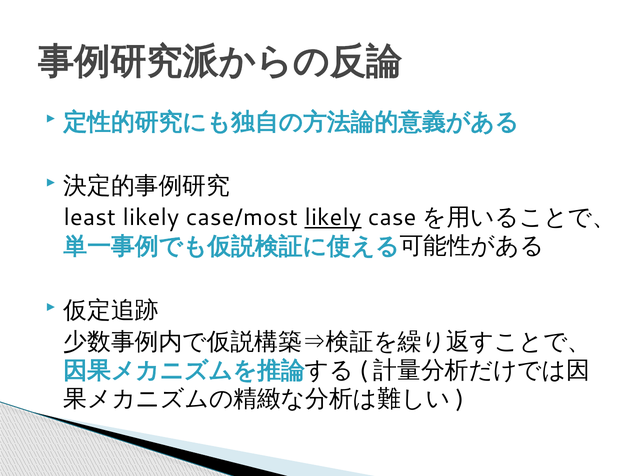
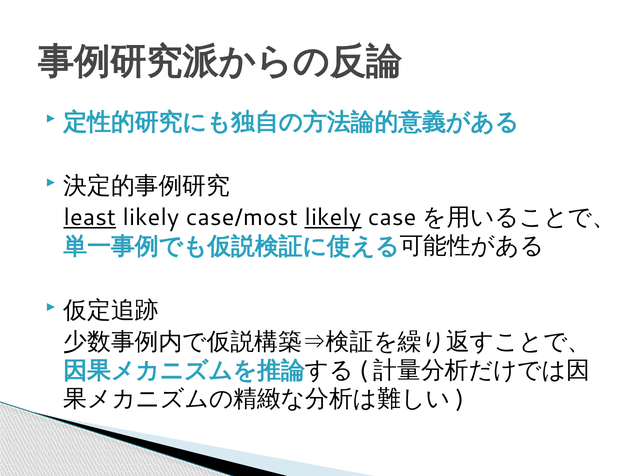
least underline: none -> present (90, 218)
